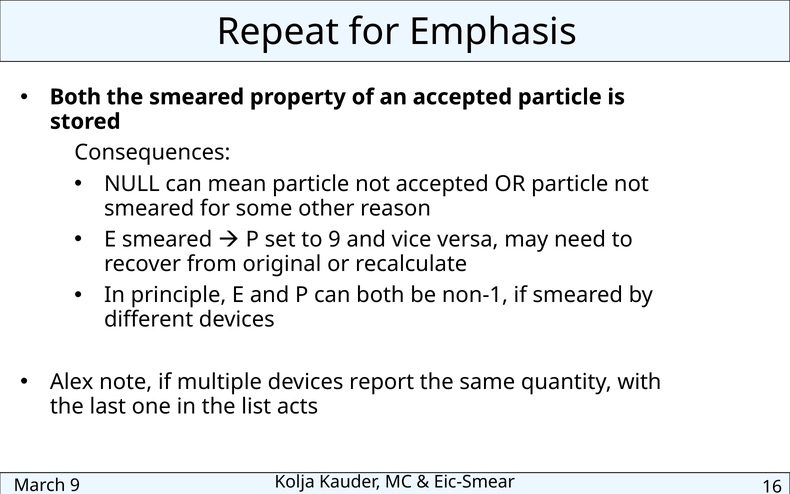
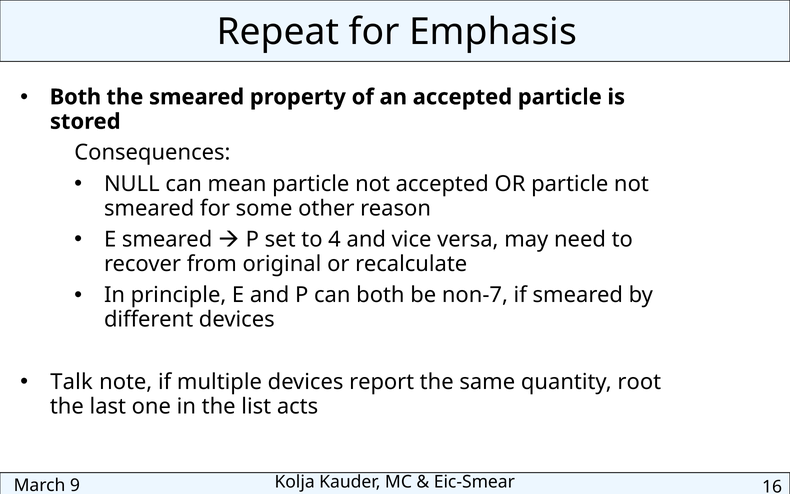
to 9: 9 -> 4 (335, 239)
non-1: non-1 -> non-7 (475, 295)
Alex: Alex -> Talk (72, 382)
with: with -> root (639, 382)
